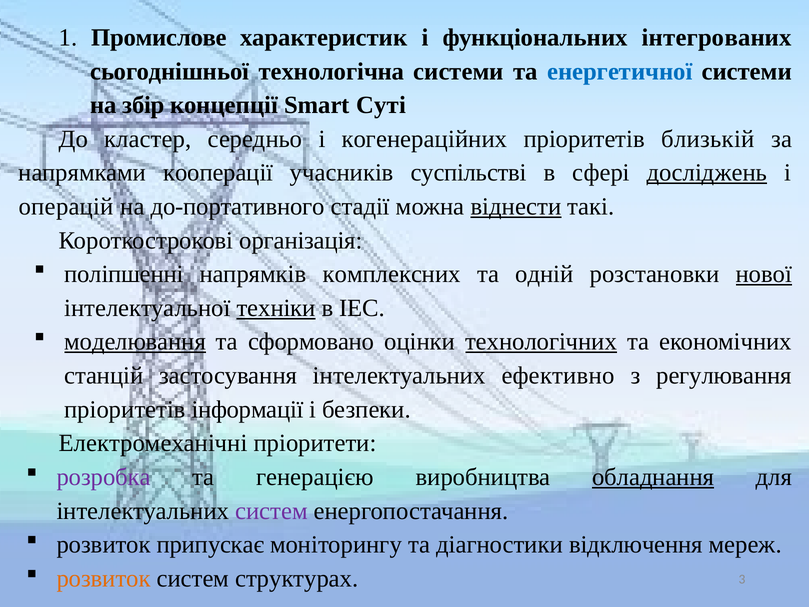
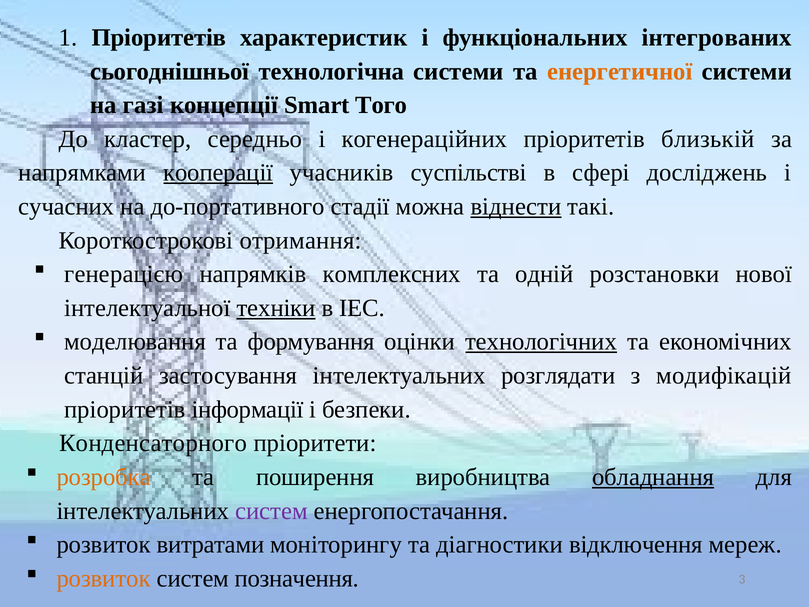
1 Промислове: Промислове -> Пріоритетів (159, 38)
енергетичної colour: blue -> orange (620, 71)
збір: збір -> газі (143, 105)
Суті: Суті -> Того (381, 105)
кооперації underline: none -> present (218, 173)
досліджень underline: present -> none (707, 173)
операцій: операцій -> сучасних (66, 207)
організація: організація -> отримання (301, 240)
поліпшенні: поліпшенні -> генерацією (124, 274)
нової underline: present -> none (764, 274)
моделювання underline: present -> none (135, 342)
сформовано: сформовано -> формування (311, 342)
ефективно: ефективно -> розглядати (558, 375)
регулювання: регулювання -> модифікацій (724, 375)
Електромеханічні: Електромеханічні -> Конденсаторного (153, 443)
розробка colour: purple -> orange (104, 477)
генерацією: генерацією -> поширення (315, 477)
припускає: припускає -> витратами (210, 544)
структурах: структурах -> позначення (297, 578)
